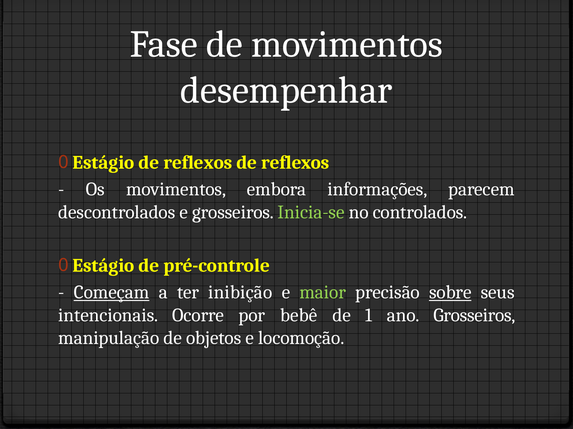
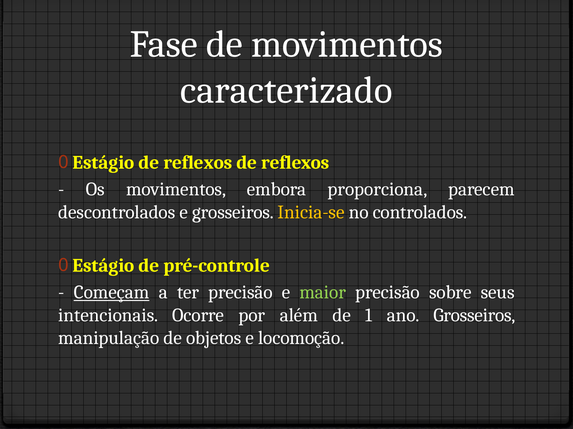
desempenhar: desempenhar -> caracterizado (286, 90)
informações: informações -> proporciona (377, 190)
Inicia-se colour: light green -> yellow (311, 213)
ter inibição: inibição -> precisão (240, 293)
sobre underline: present -> none (450, 293)
bebê: bebê -> além (299, 316)
